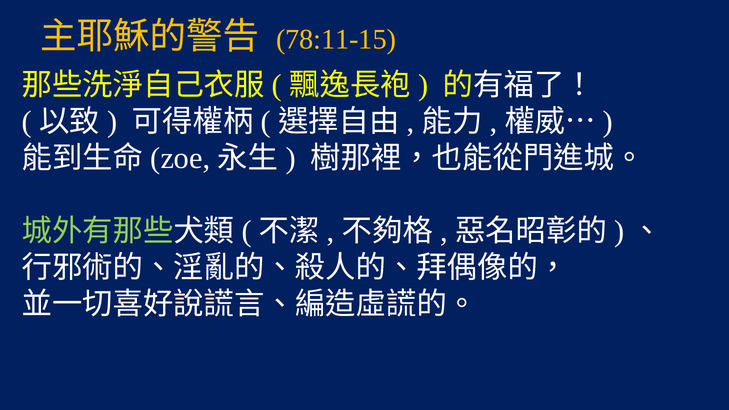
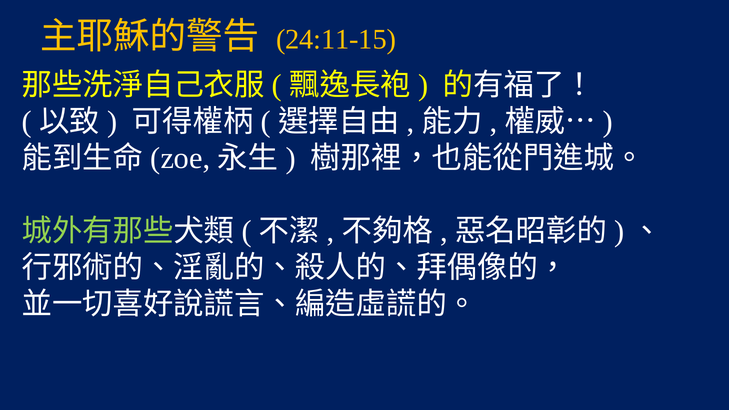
78:11-15: 78:11-15 -> 24:11-15 (336, 39)
